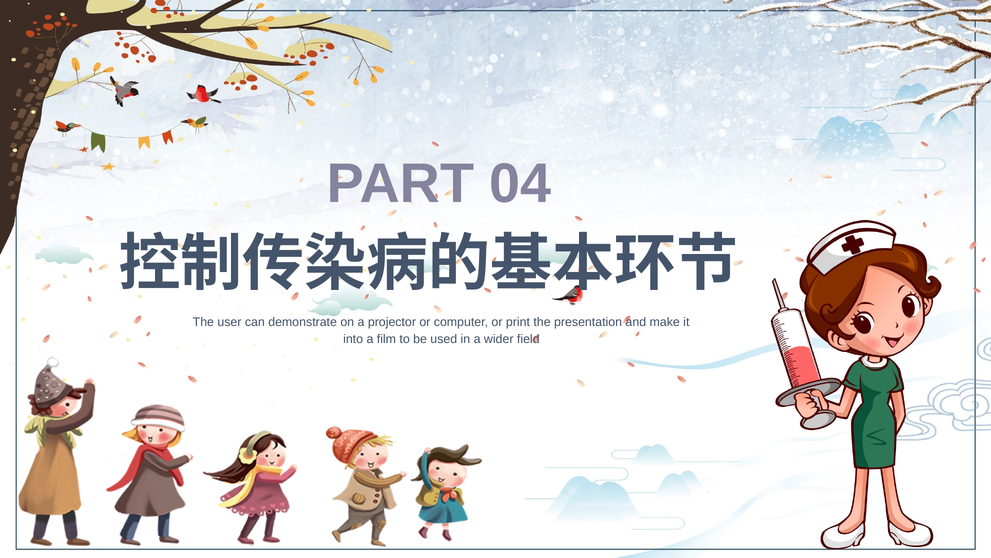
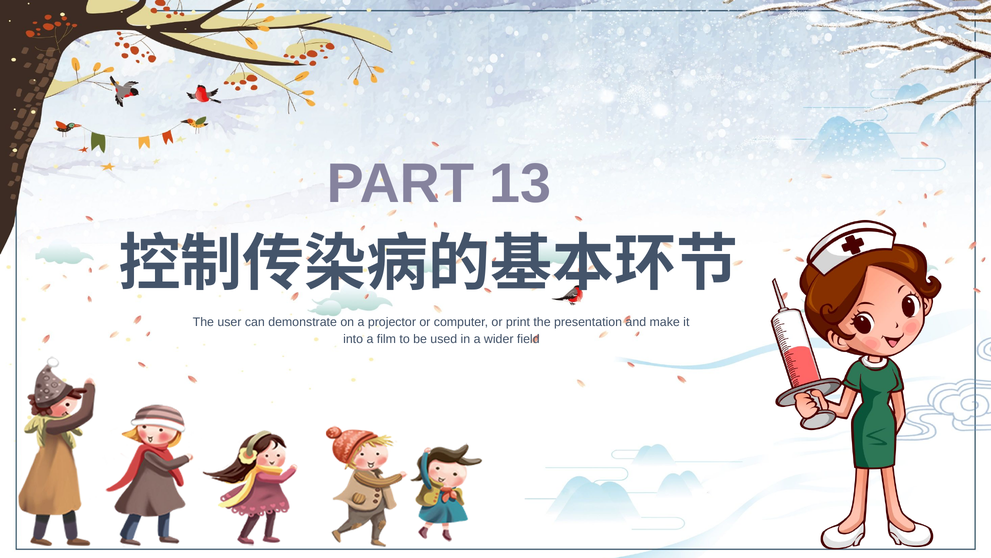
04: 04 -> 13 (520, 184)
